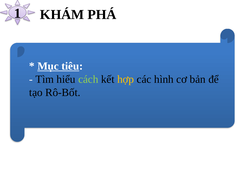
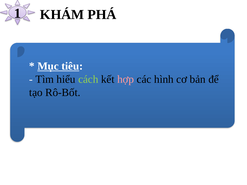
hợp colour: yellow -> pink (126, 79)
